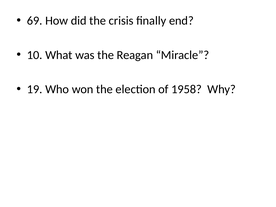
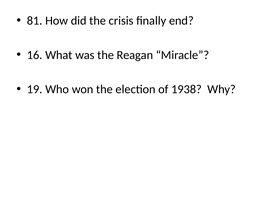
69: 69 -> 81 (35, 21)
10: 10 -> 16 (35, 55)
1958: 1958 -> 1938 (187, 89)
